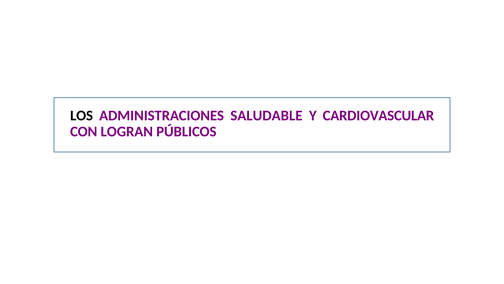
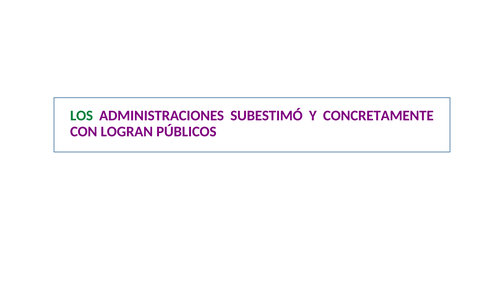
LOS colour: black -> green (82, 116)
SALUDABLE: SALUDABLE -> SUBESTIMÓ (267, 116)
CARDIOVASCULAR: CARDIOVASCULAR -> CONCRETAMENTE (378, 116)
